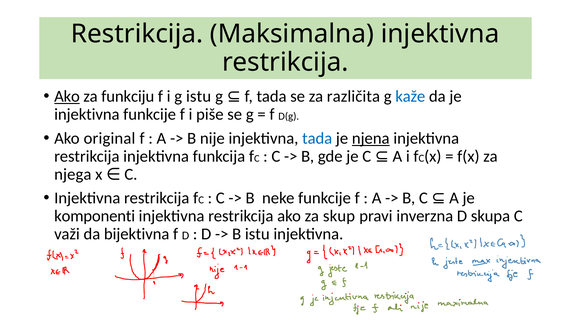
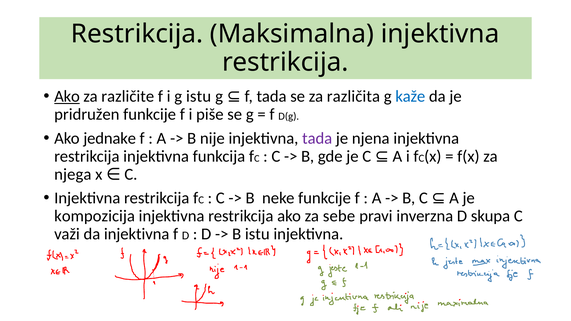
funkciju: funkciju -> različite (128, 97)
injektivna: injektivna -> pridružen (87, 114)
original: original -> jednake (110, 138)
tada colour: blue -> purple (317, 138)
njena underline: present -> none (371, 138)
komponenti: komponenti -> kompozicija (95, 216)
skup: skup -> sebe (339, 216)
da bijektivna: bijektivna -> injektivna (137, 234)
